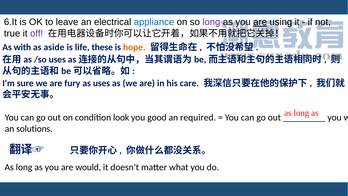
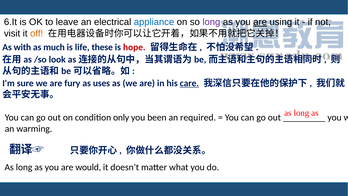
true: true -> visit (12, 33)
off colour: purple -> orange (37, 33)
aside: aside -> much (54, 47)
hope colour: orange -> red (134, 47)
/so uses: uses -> look (57, 60)
care underline: none -> present (189, 83)
look: look -> only (121, 117)
good: good -> been (157, 117)
solutions: solutions -> warming (34, 129)
